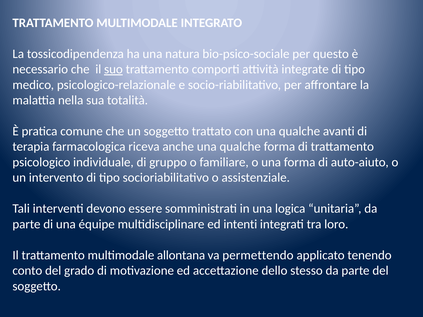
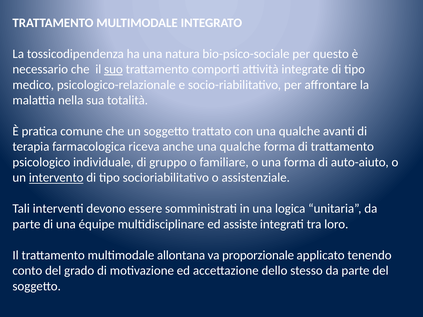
intervento underline: none -> present (56, 178)
intenti: intenti -> assiste (240, 224)
permettendo: permettendo -> proporzionale (258, 255)
